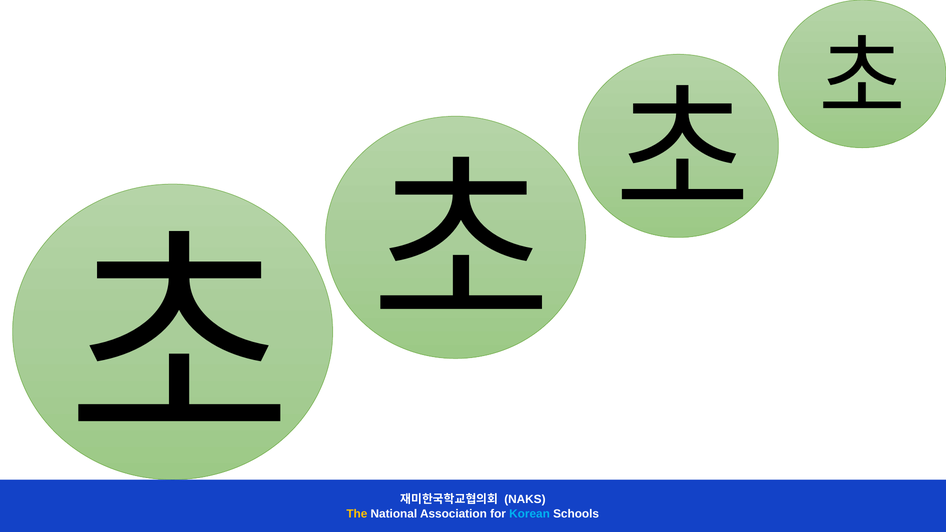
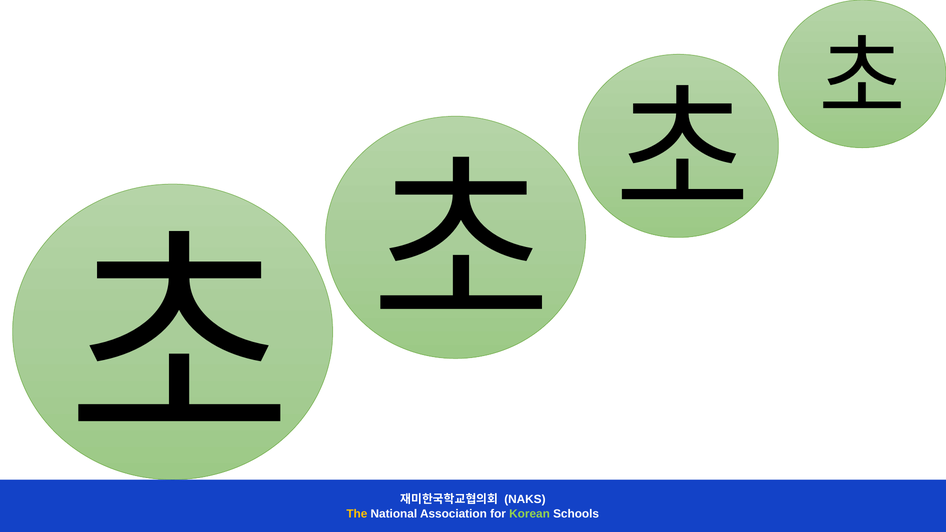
Korean colour: light blue -> light green (530, 514)
